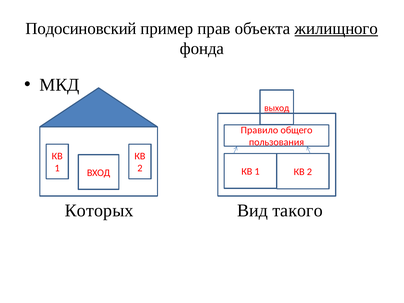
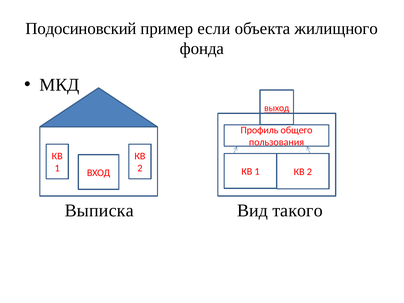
прав: прав -> если (214, 28)
жилищного underline: present -> none (336, 28)
Правило: Правило -> Профиль (260, 130)
Которых: Которых -> Выписка (99, 211)
